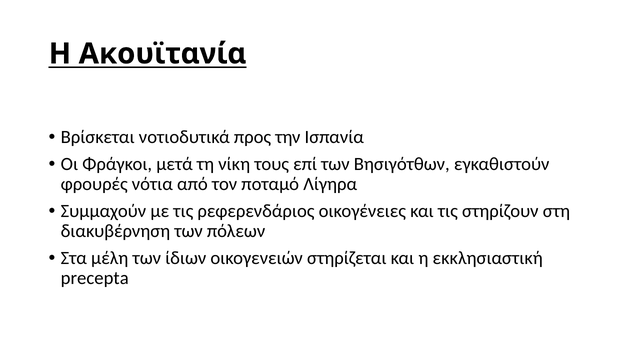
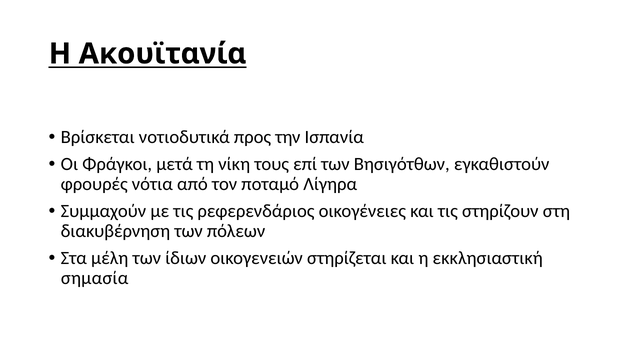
precepta: precepta -> σημασία (95, 278)
